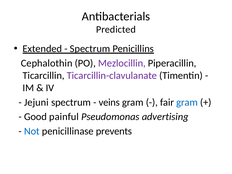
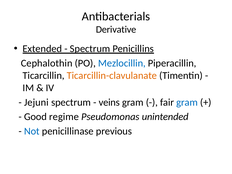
Predicted: Predicted -> Derivative (116, 30)
Mezlocillin colour: purple -> blue (122, 63)
Ticarcillin-clavulanate colour: purple -> orange (112, 75)
painful: painful -> regime (64, 117)
advertising: advertising -> unintended (165, 117)
prevents: prevents -> previous (114, 131)
